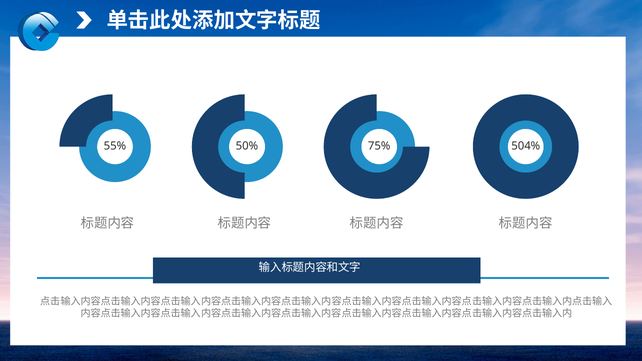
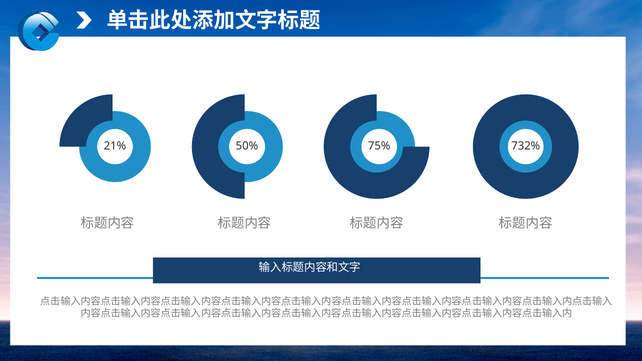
55%: 55% -> 21% (115, 146)
504%: 504% -> 732% (526, 146)
